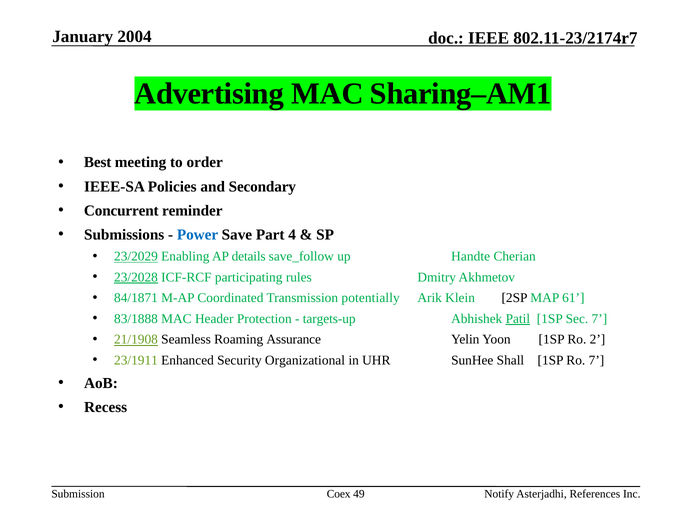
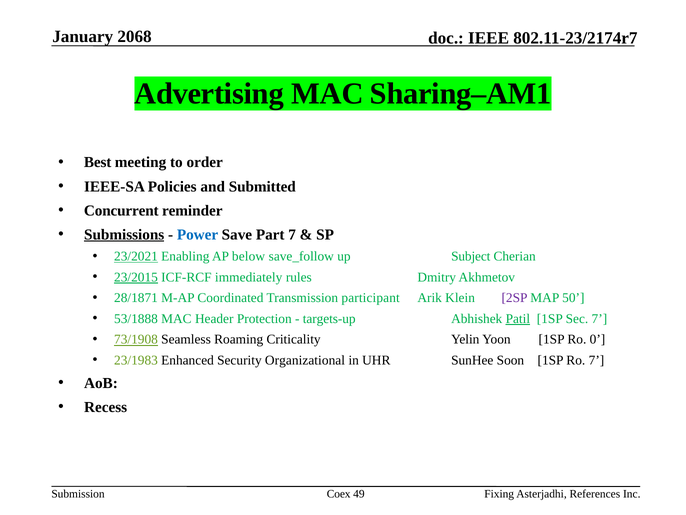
2004: 2004 -> 2068 (135, 36)
Secondary: Secondary -> Submitted (262, 186)
Submissions underline: none -> present (124, 234)
Part 4: 4 -> 7 (292, 234)
23/2029: 23/2029 -> 23/2021 (136, 256)
details: details -> below (249, 256)
Handte: Handte -> Subject (471, 256)
23/2028: 23/2028 -> 23/2015 (136, 277)
participating: participating -> immediately (249, 277)
84/1871: 84/1871 -> 28/1871 (136, 298)
potentially: potentially -> participant (371, 298)
2SP colour: black -> purple (515, 298)
61: 61 -> 50 (573, 298)
83/1888: 83/1888 -> 53/1888 (136, 318)
21/1908: 21/1908 -> 73/1908 (136, 339)
Assurance: Assurance -> Criticality (294, 339)
2: 2 -> 0 (597, 339)
23/1911: 23/1911 -> 23/1983 (136, 360)
Shall: Shall -> Soon (510, 360)
Notify: Notify -> Fixing (499, 493)
